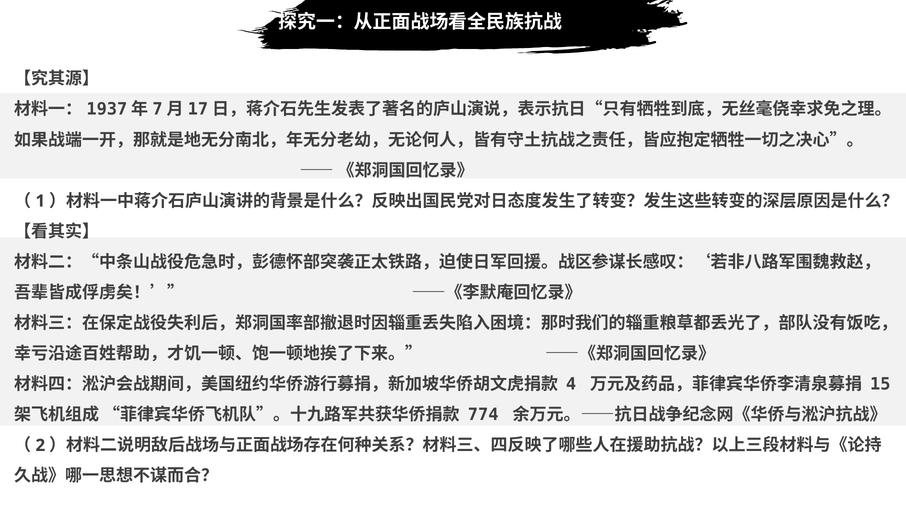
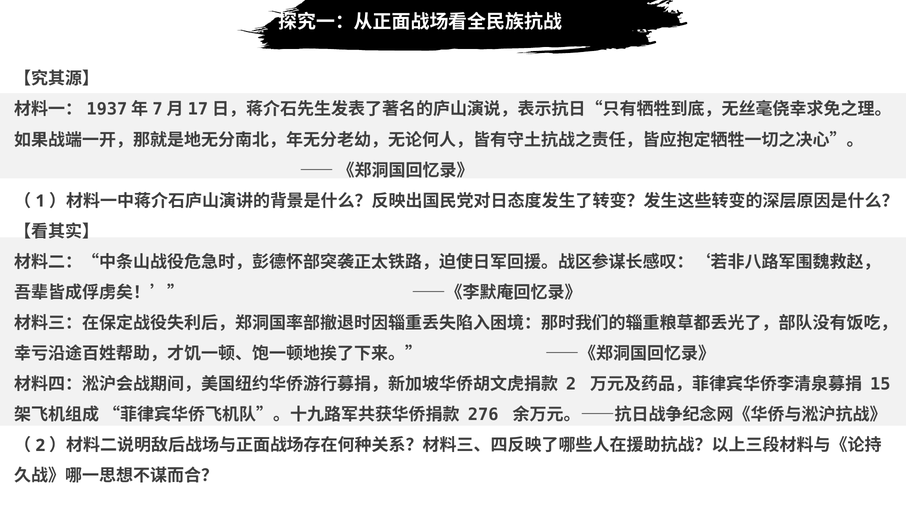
4: 4 -> 2 (571, 385)
774: 774 -> 276 (483, 415)
